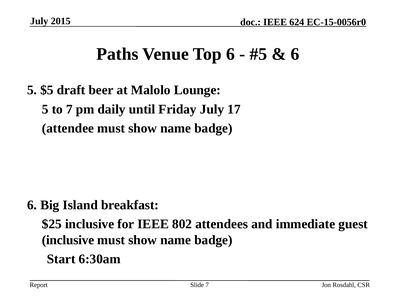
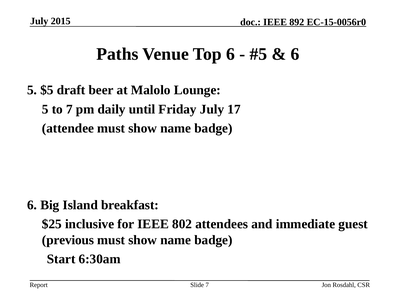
624: 624 -> 892 (297, 22)
inclusive: inclusive -> previous (68, 240)
